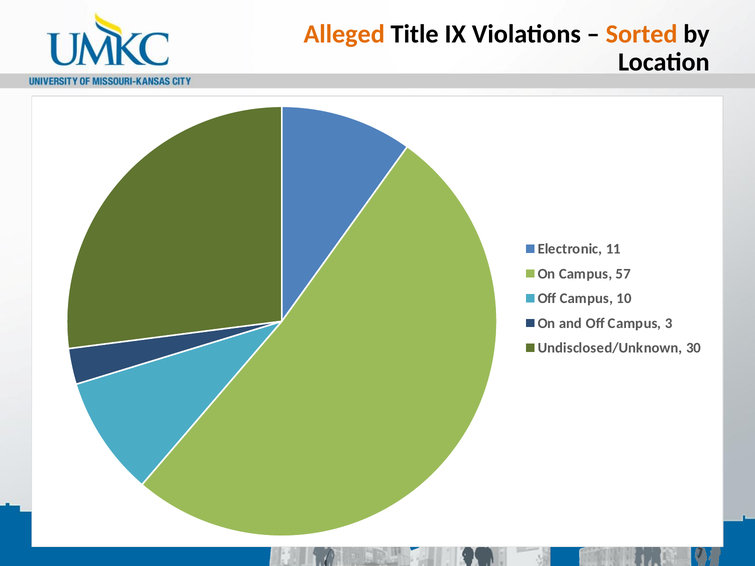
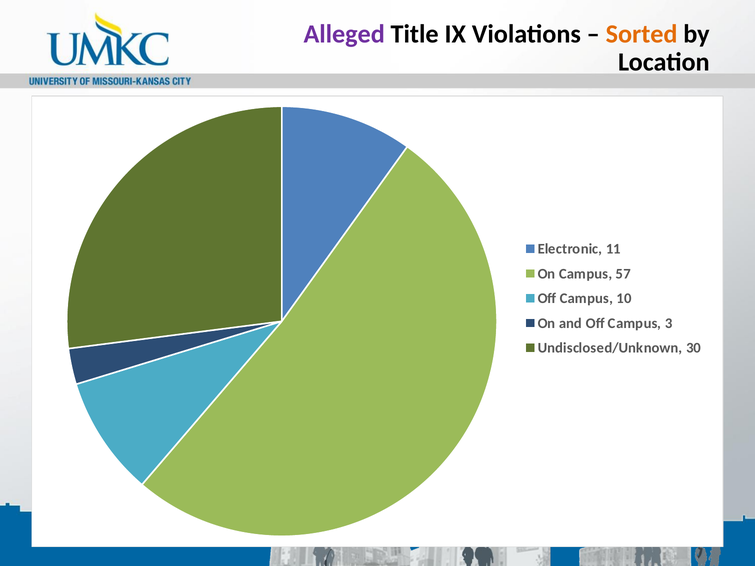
Alleged colour: orange -> purple (344, 34)
